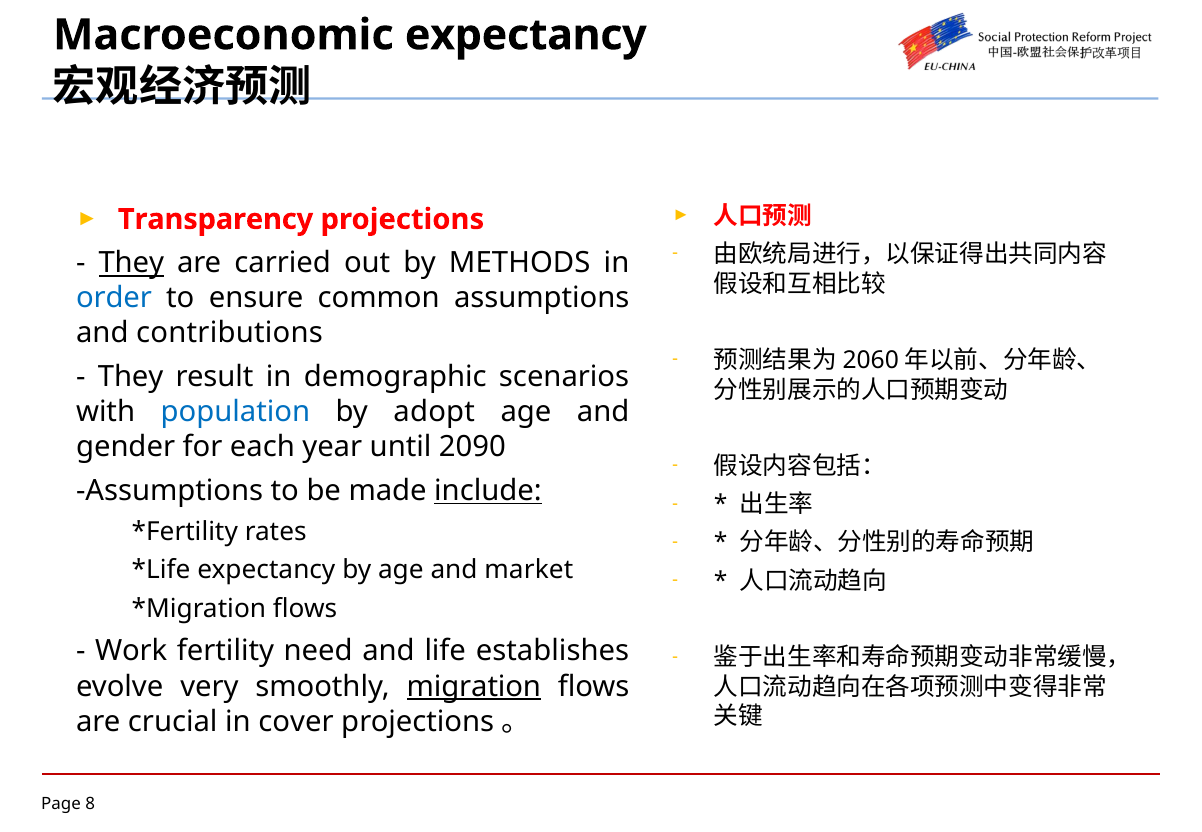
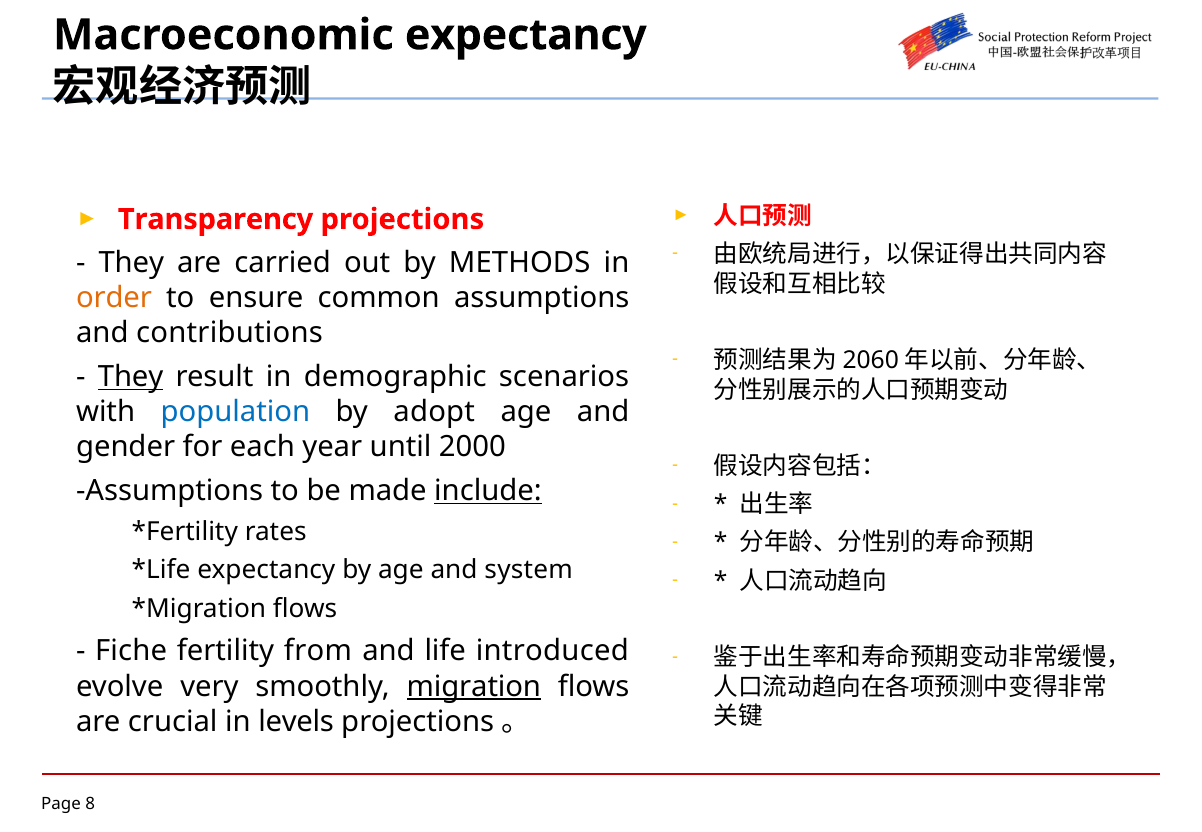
They underline: present -> none (131, 263)
order colour: blue -> orange (114, 298)
They underline: none -> present (131, 377)
2090: 2090 -> 2000 (472, 447)
market: market -> system (529, 570)
Work: Work -> Fiche (131, 651)
need: need -> from (318, 651)
establishes: establishes -> introduced (552, 651)
cover: cover -> levels (296, 722)
